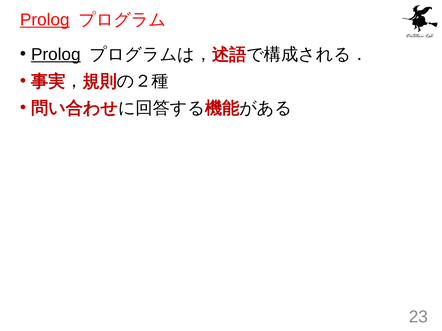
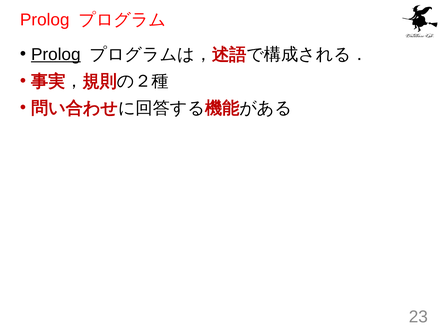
Prolog underline: present -> none (45, 20)
